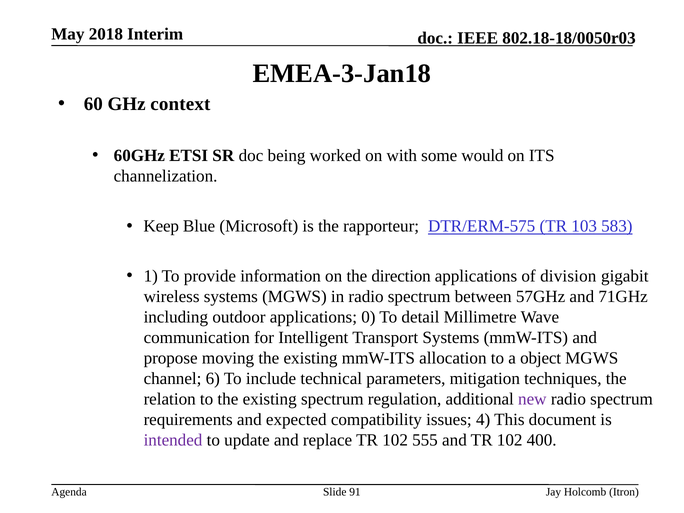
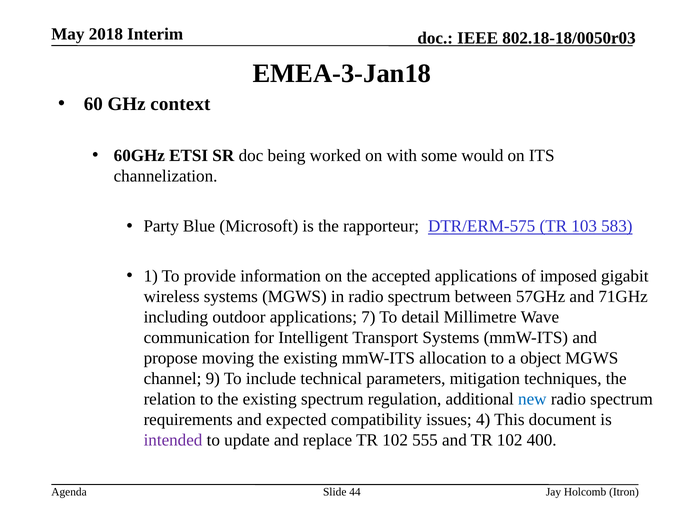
Keep: Keep -> Party (161, 226)
direction: direction -> accepted (401, 276)
division: division -> imposed (568, 276)
0: 0 -> 7 (368, 317)
6: 6 -> 9 (213, 379)
new colour: purple -> blue (532, 399)
91: 91 -> 44 (355, 492)
